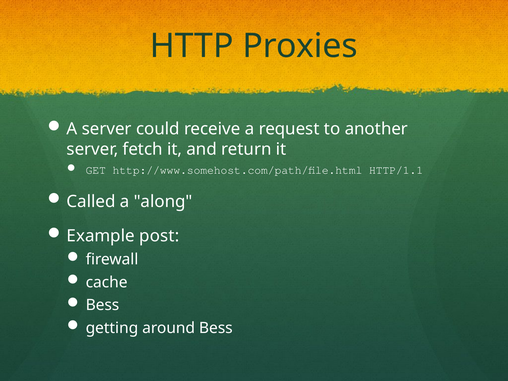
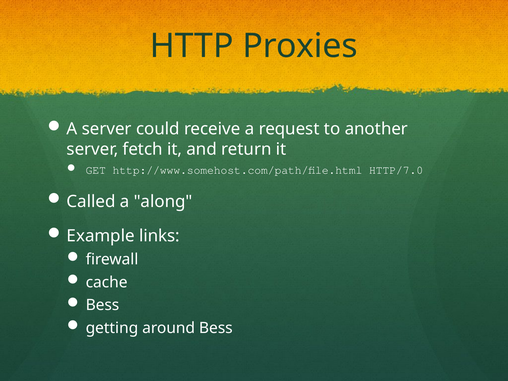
HTTP/1.1: HTTP/1.1 -> HTTP/7.0 (396, 170)
post: post -> links (159, 236)
